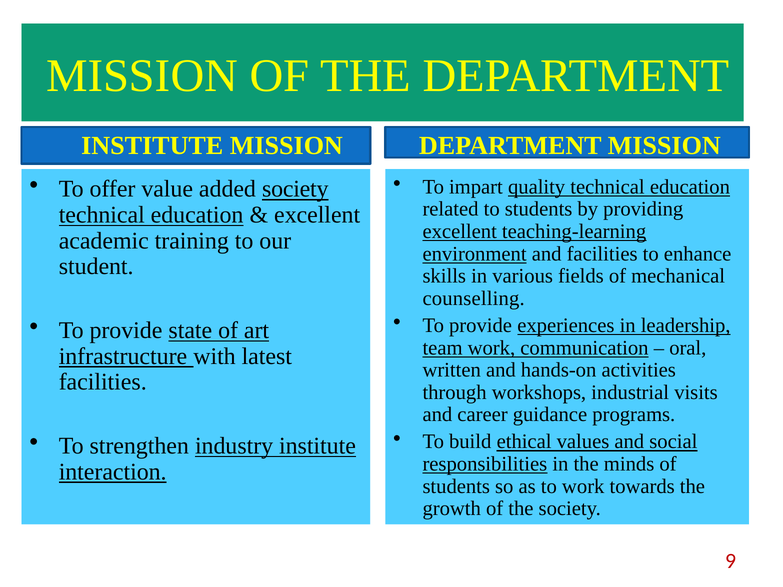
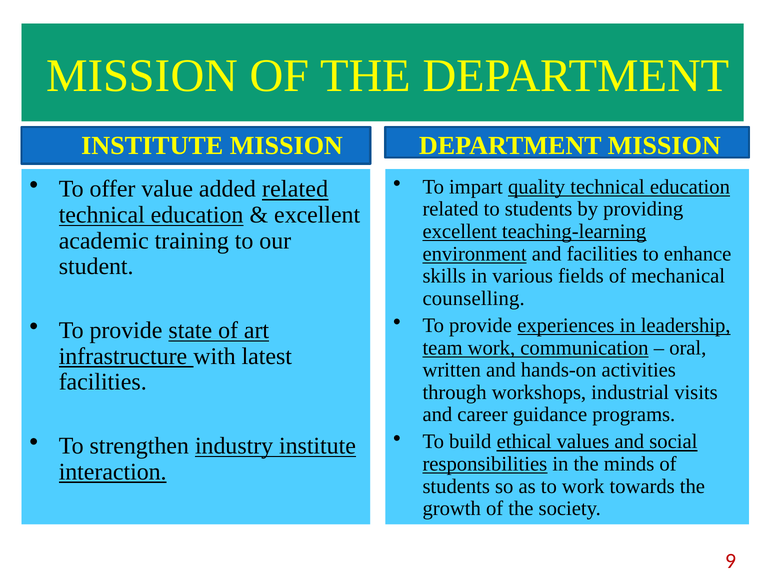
added society: society -> related (295, 189)
